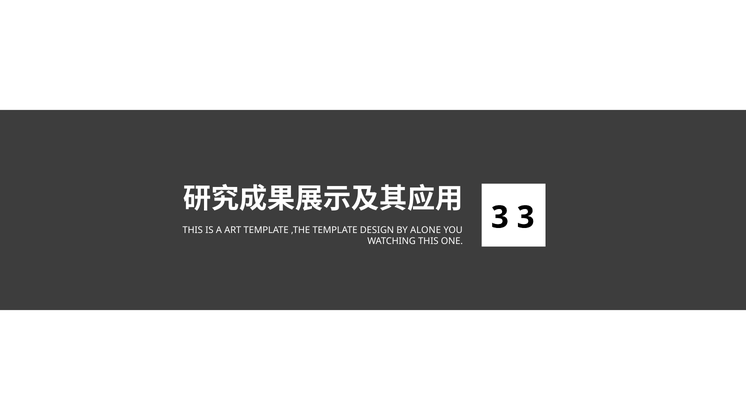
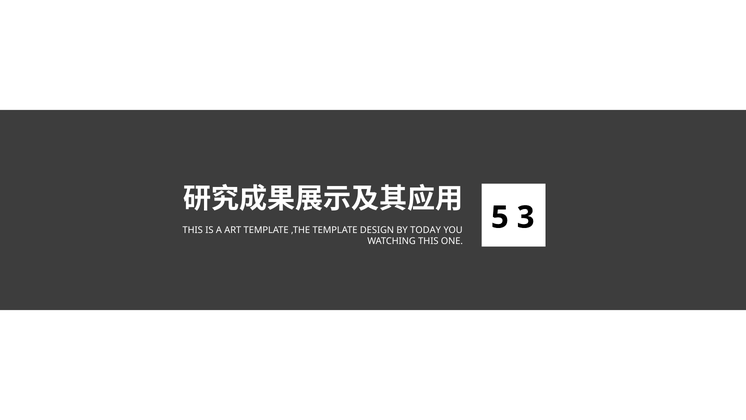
ALONE: ALONE -> TODAY (426, 230)
ONE 3: 3 -> 5 (500, 217)
